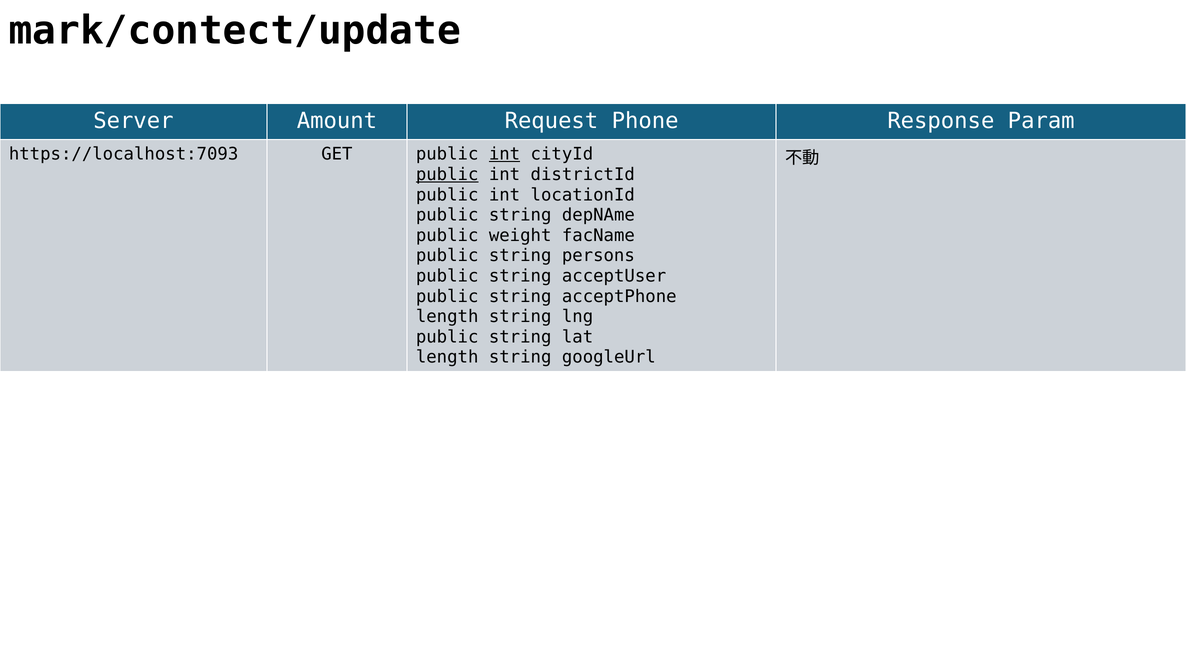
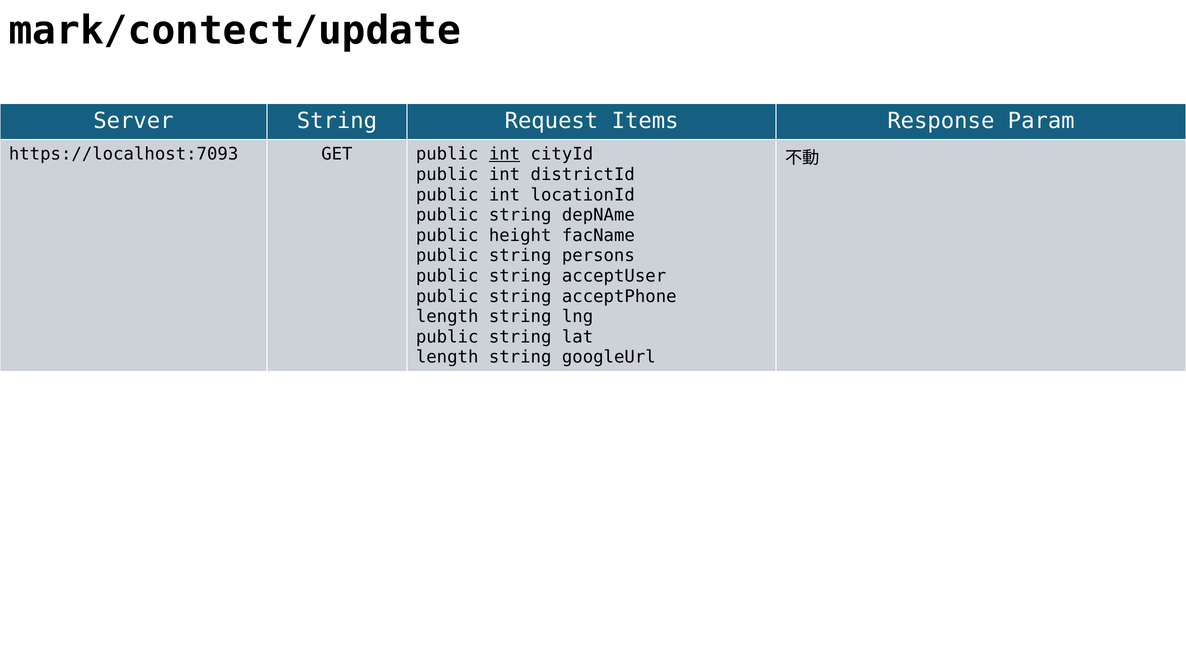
Server Amount: Amount -> String (337, 121)
Phone: Phone -> Items (645, 121)
public underline: present -> none (447, 175)
weight: weight -> height (520, 235)
